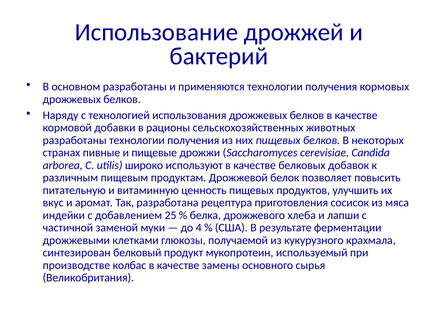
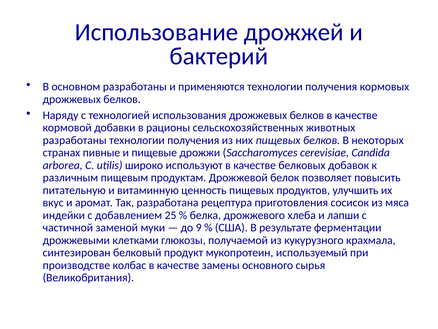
4: 4 -> 9 (199, 227)
